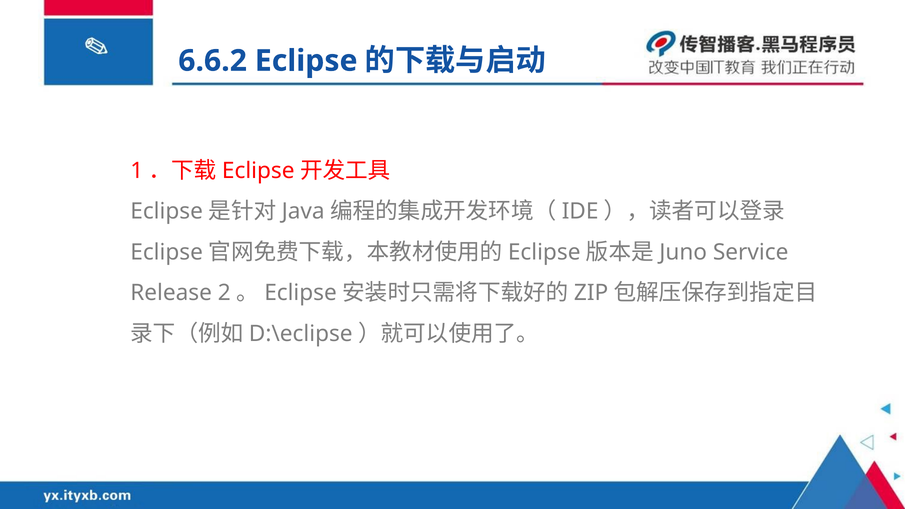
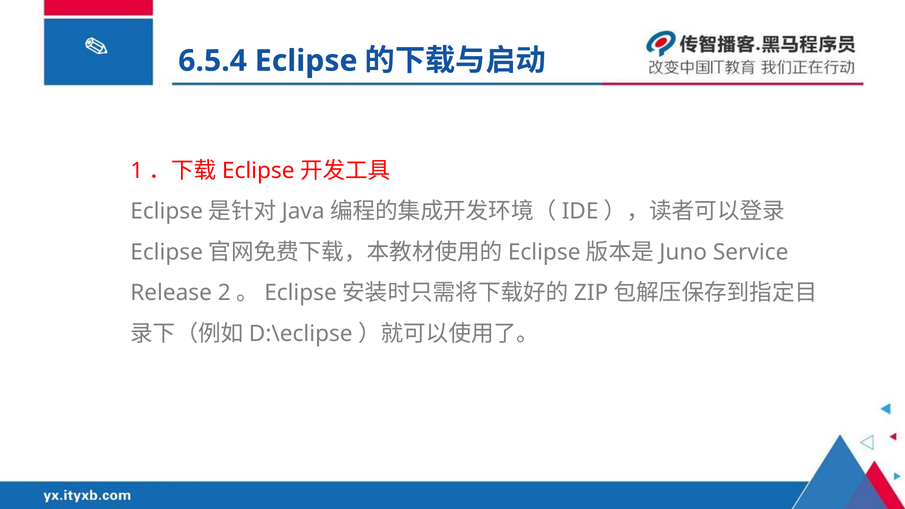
6.6.2: 6.6.2 -> 6.5.4 (213, 61)
